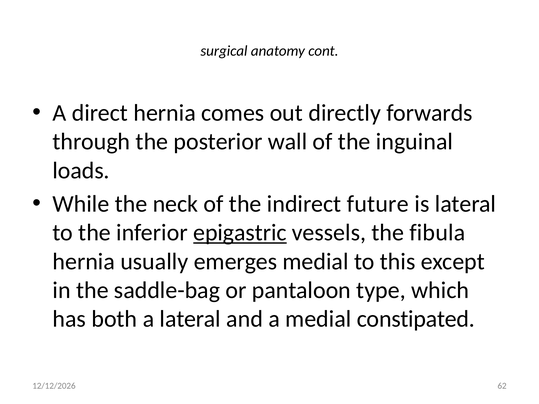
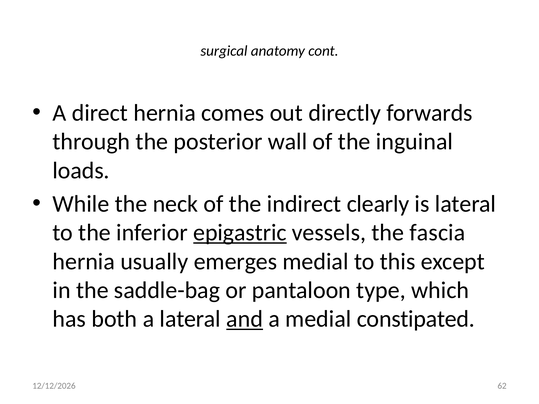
future: future -> clearly (378, 204)
fibula: fibula -> fascia (437, 233)
and underline: none -> present (245, 319)
